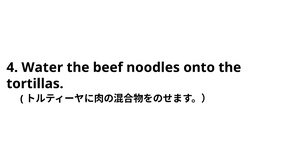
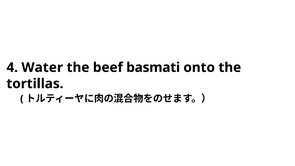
noodles: noodles -> basmati (153, 67)
